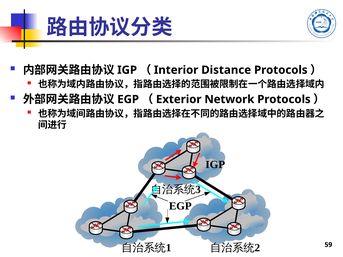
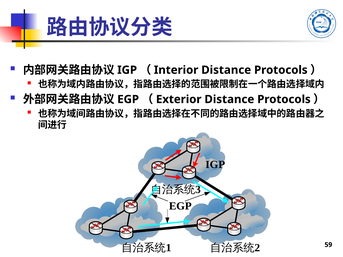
Network: Network -> Distance (229, 99)
